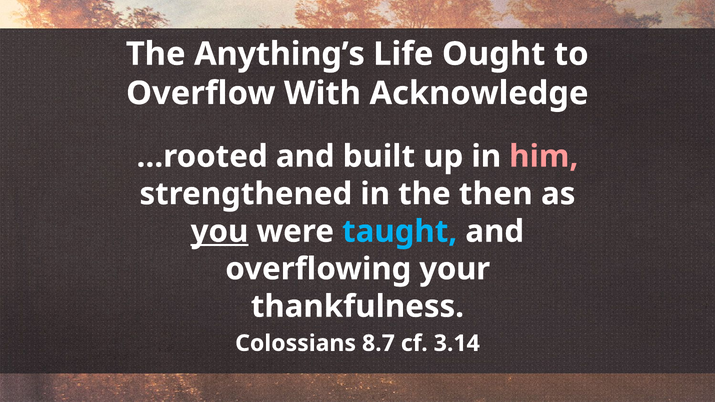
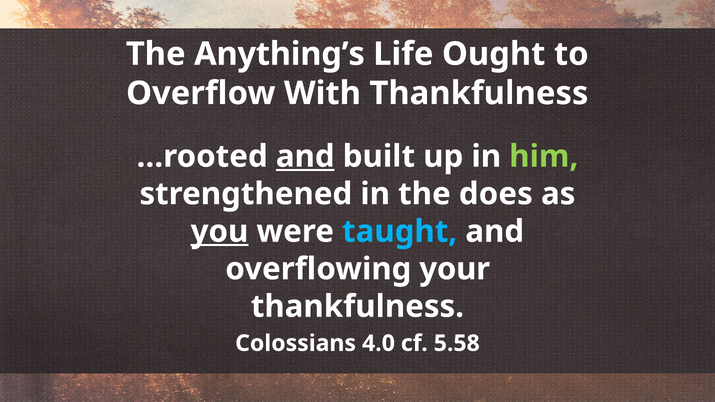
With Acknowledge: Acknowledge -> Thankfulness (479, 93)
and underline: none -> present (305, 156)
him colour: pink -> light green (544, 156)
then: then -> does (496, 194)
8.7: 8.7 -> 4.0 (378, 343)
3.14: 3.14 -> 5.58 (457, 343)
